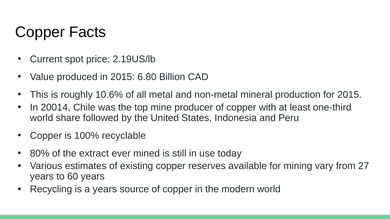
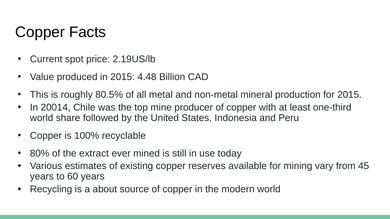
6.80: 6.80 -> 4.48 (147, 77)
10.6%: 10.6% -> 80.5% (109, 95)
27: 27 -> 45 (364, 166)
a years: years -> about (105, 190)
